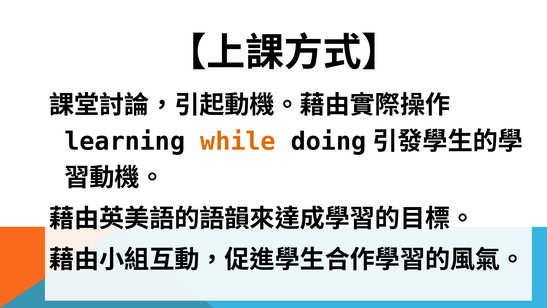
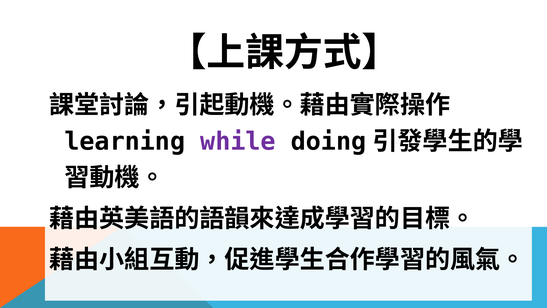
while colour: orange -> purple (238, 141)
